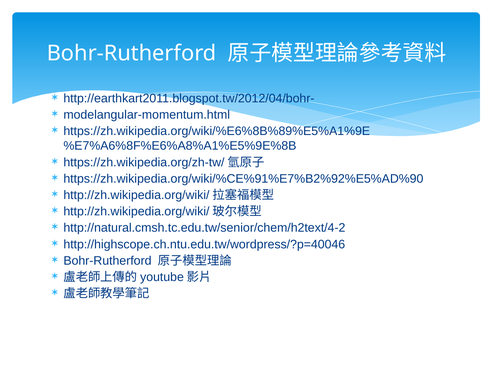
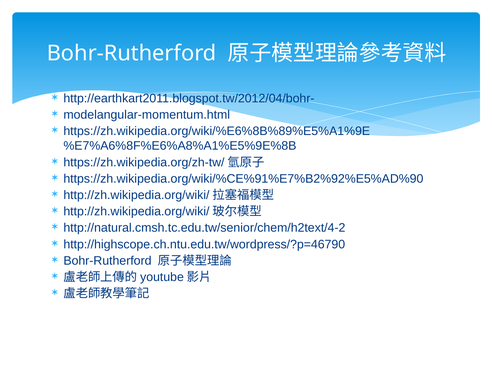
http://highscope.ch.ntu.edu.tw/wordpress/?p=40046: http://highscope.ch.ntu.edu.tw/wordpress/?p=40046 -> http://highscope.ch.ntu.edu.tw/wordpress/?p=46790 (204, 244)
